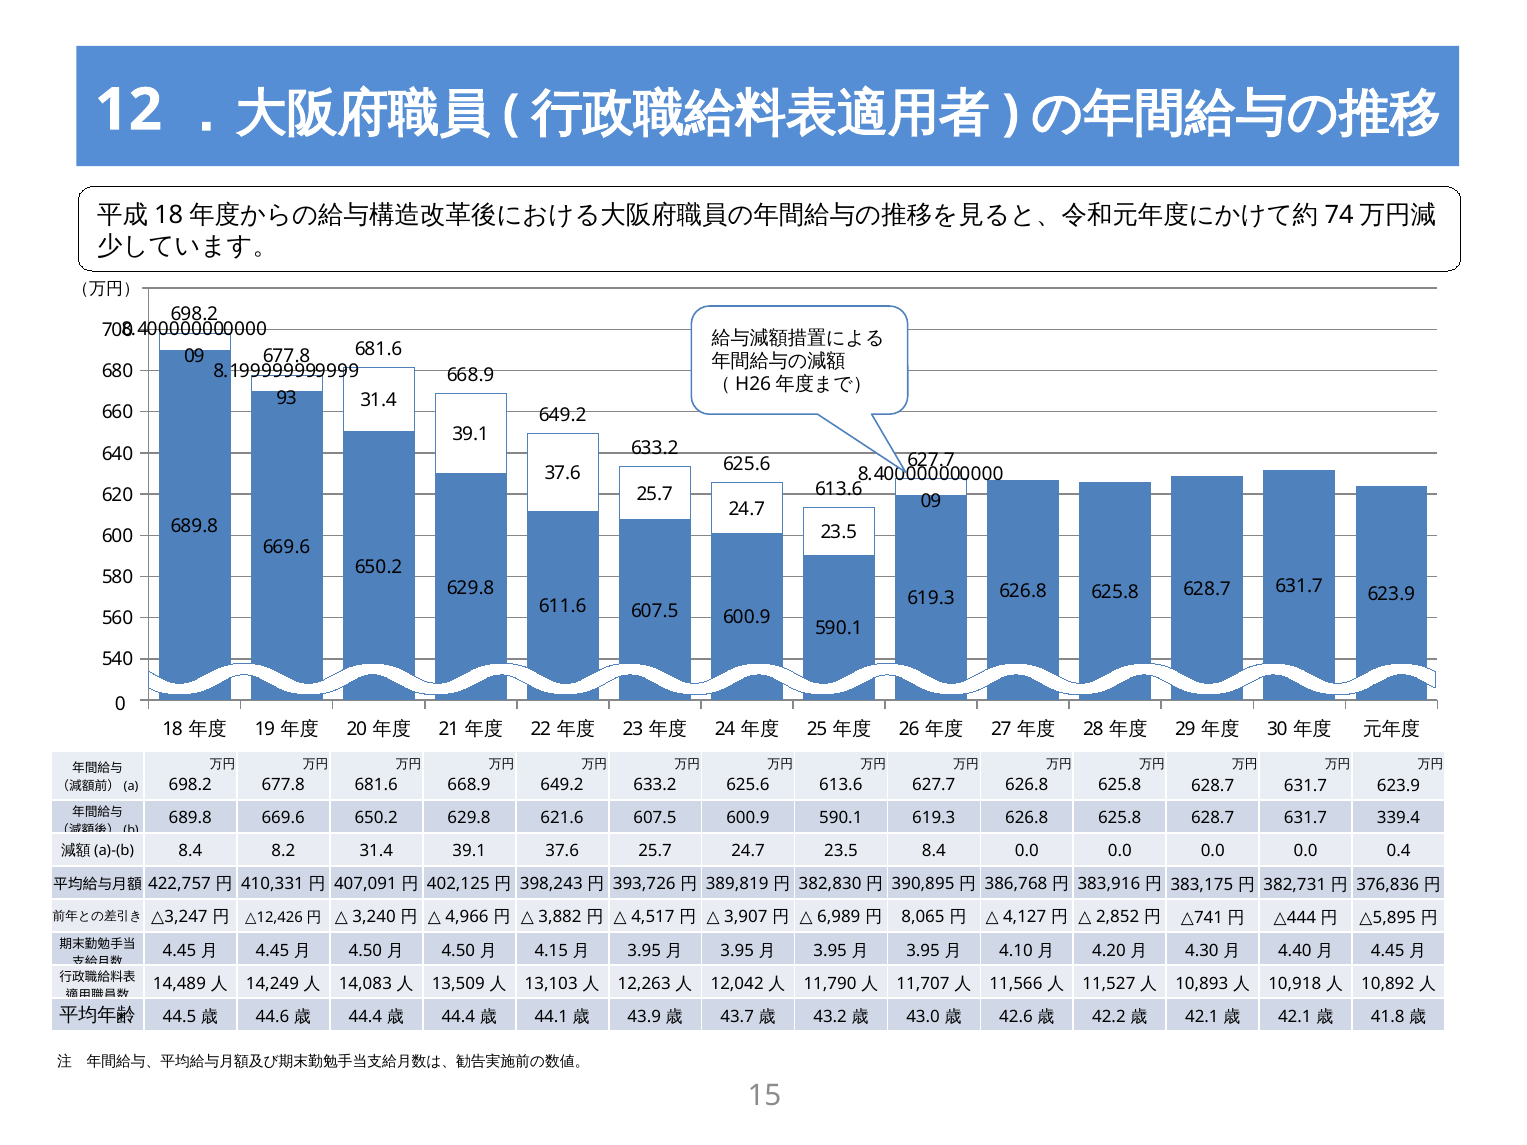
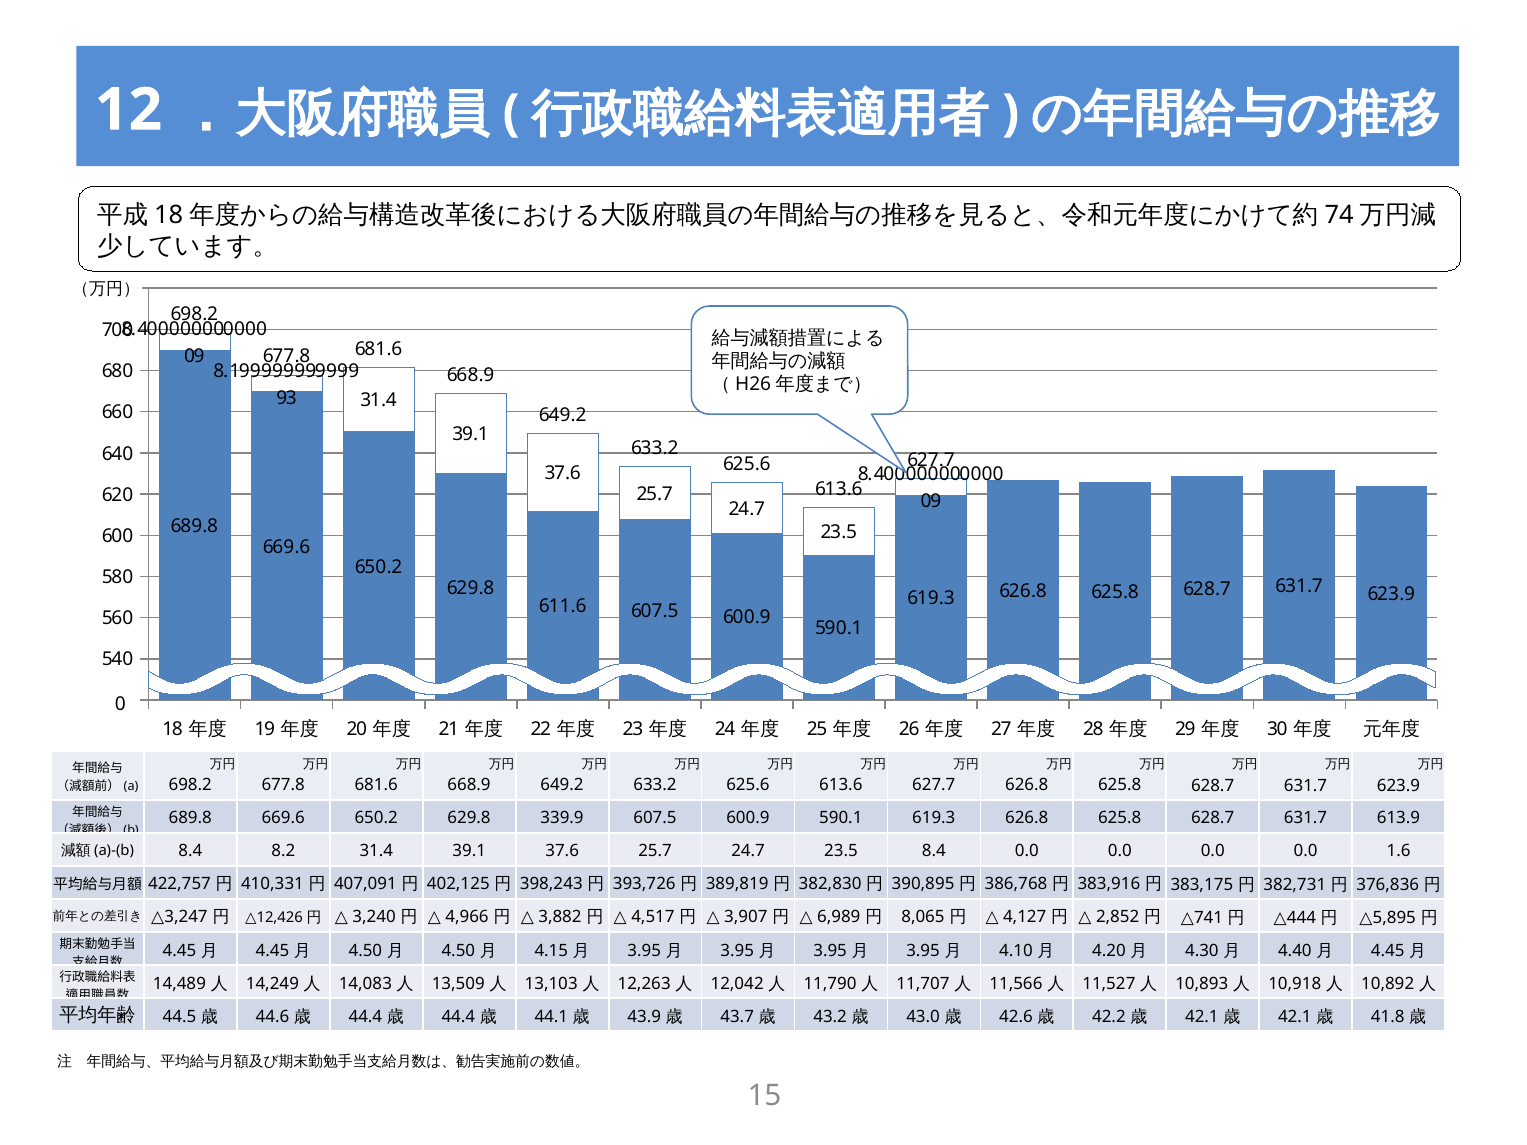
621.6: 621.6 -> 339.9 (562, 818)
339.4: 339.4 -> 613.9 (1399, 819)
0.4: 0.4 -> 1.6 (1399, 852)
